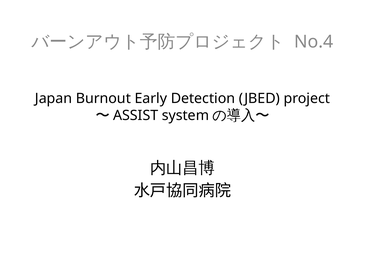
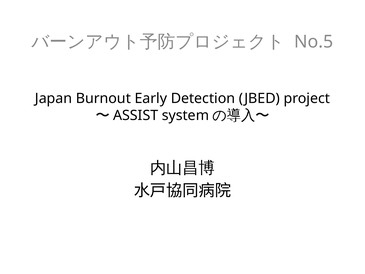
No.4: No.4 -> No.5 (314, 42)
